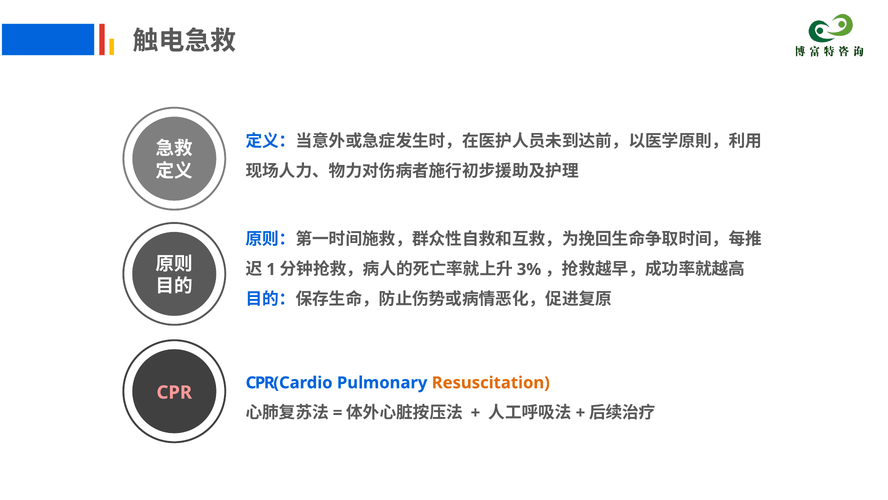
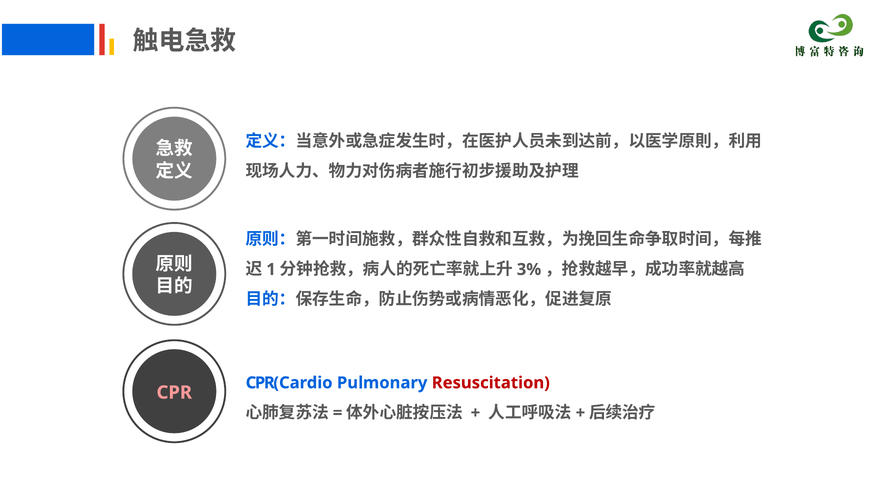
Resuscitation colour: orange -> red (491, 382)
